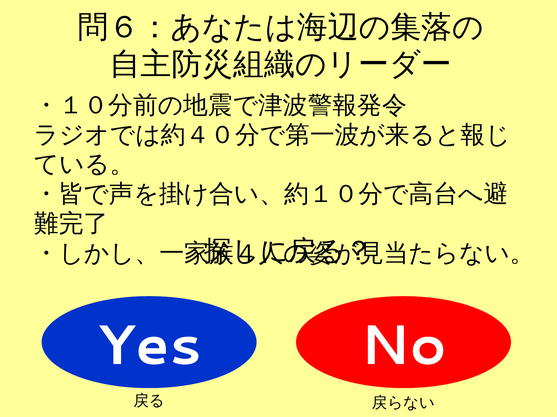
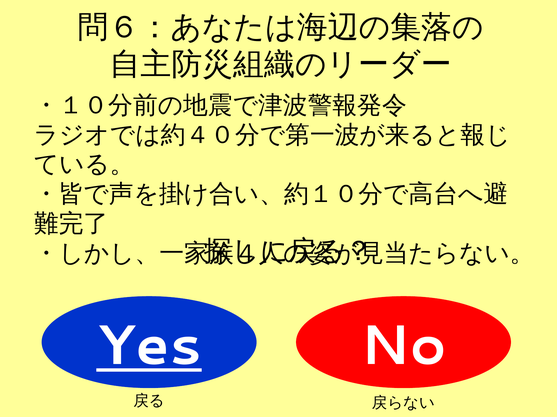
Yes underline: none -> present (149, 347)
